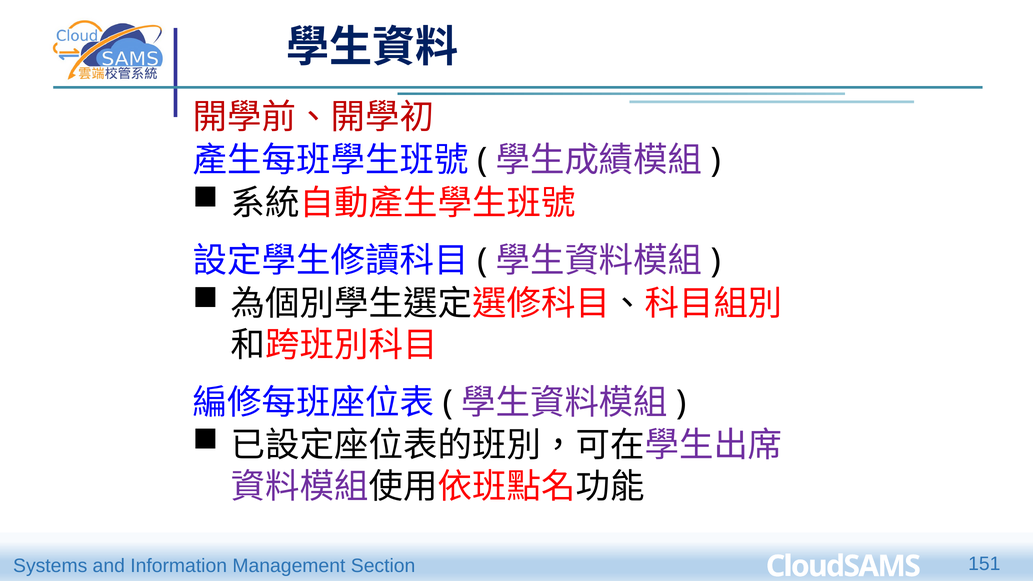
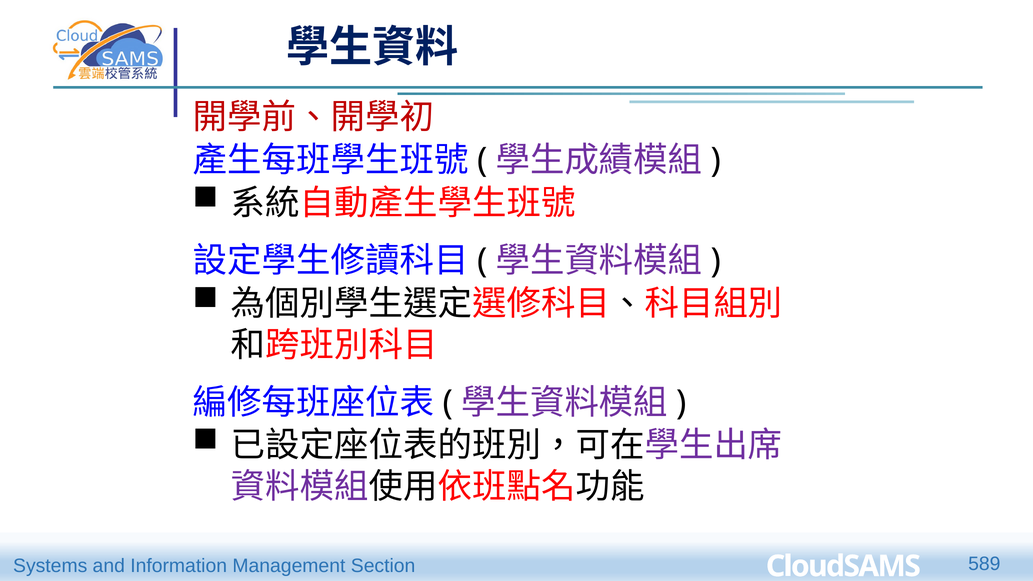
151: 151 -> 589 (984, 564)
